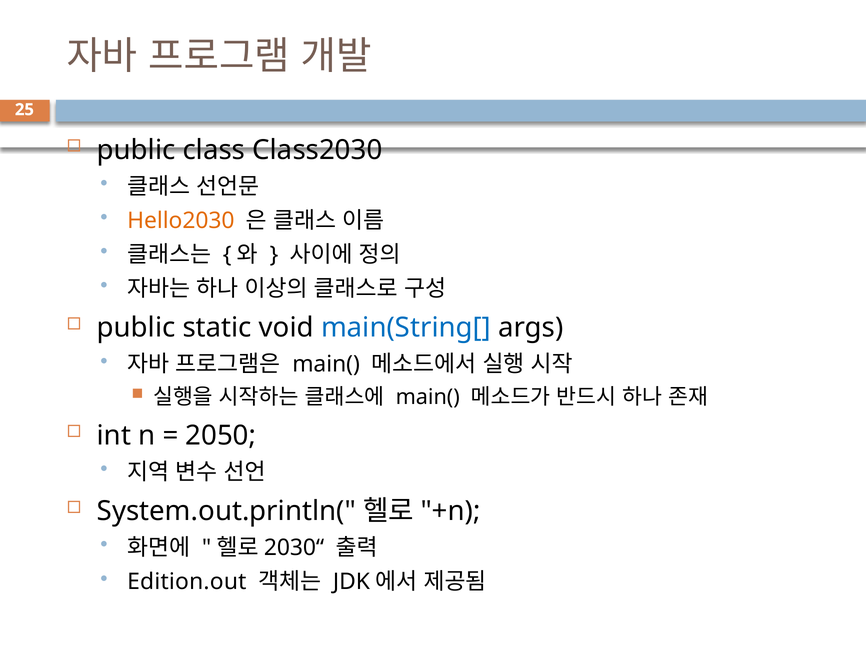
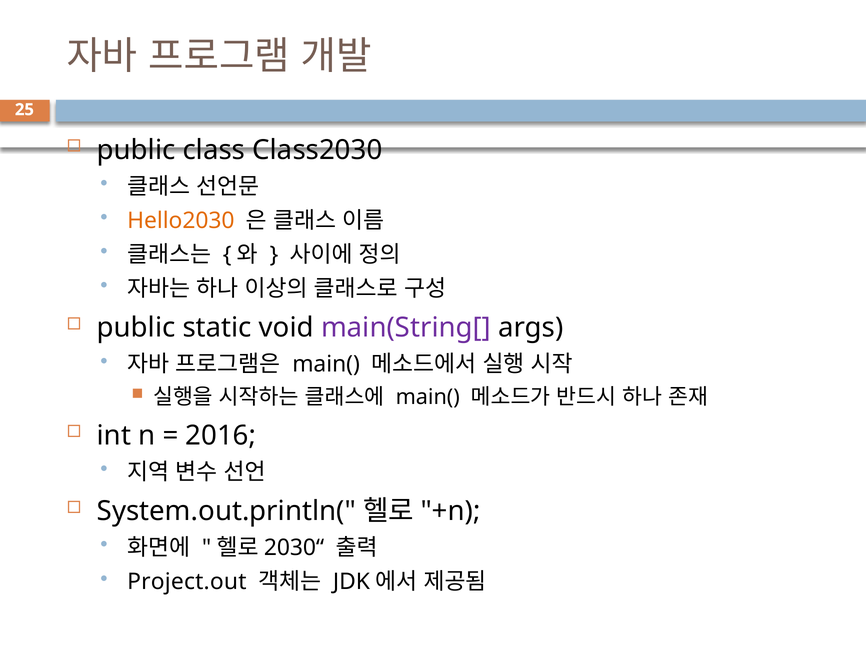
main(String[ colour: blue -> purple (406, 327)
2050: 2050 -> 2016 (221, 435)
Edition.out: Edition.out -> Project.out (187, 581)
